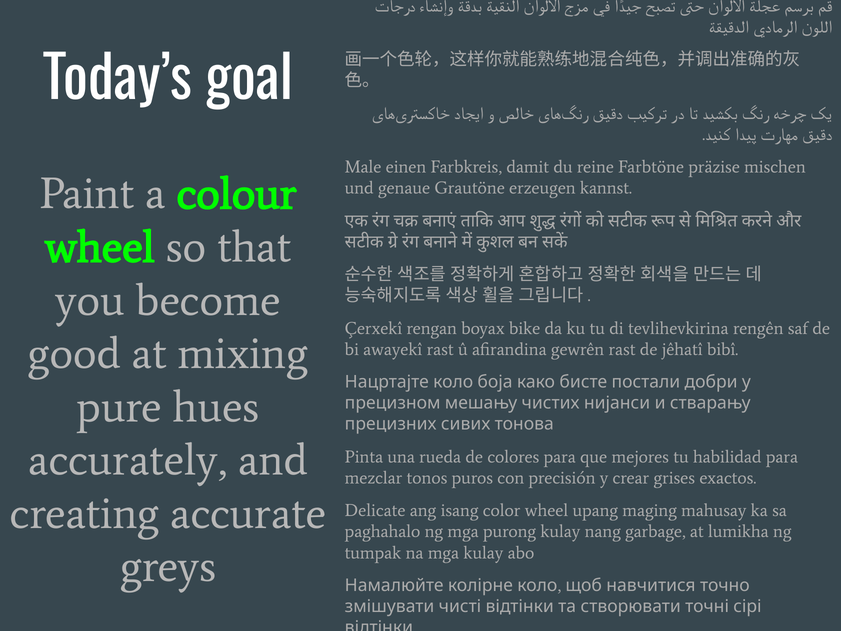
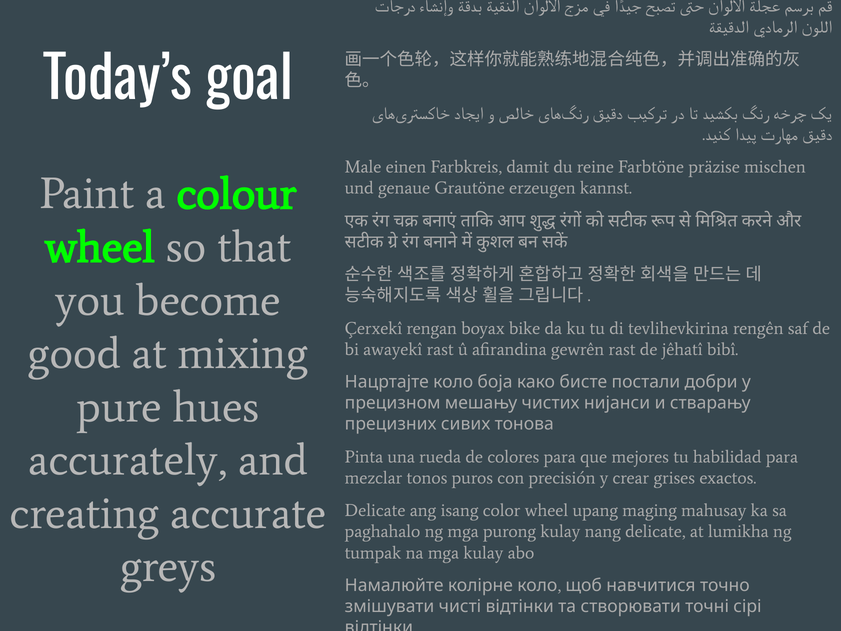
nang garbage: garbage -> delicate (655, 531)
